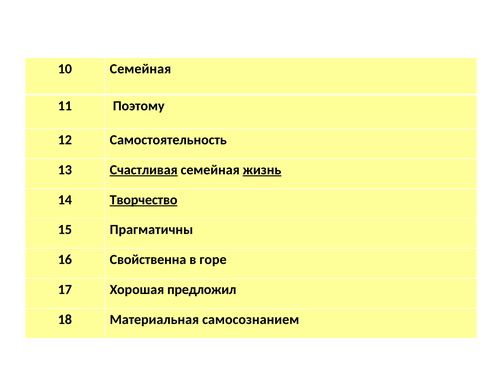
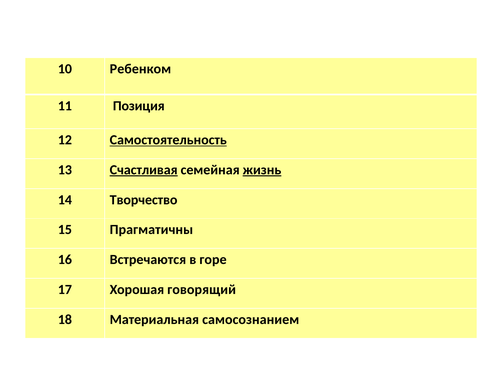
10 Семейная: Семейная -> Ребенком (140, 69)
Поэтому: Поэтому -> Позиция (139, 106)
Самостоятельность underline: none -> present (168, 140)
Творчество underline: present -> none (144, 200)
Свойственна: Свойственна -> Встречаются (148, 260)
предложил: предложил -> говорящий (202, 290)
